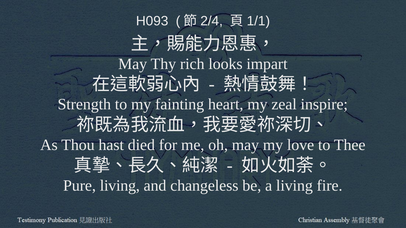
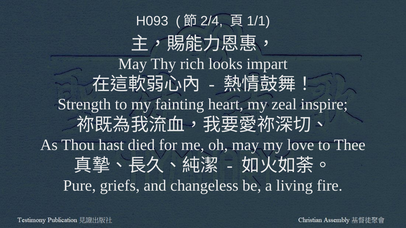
Pure living: living -> griefs (120, 186)
